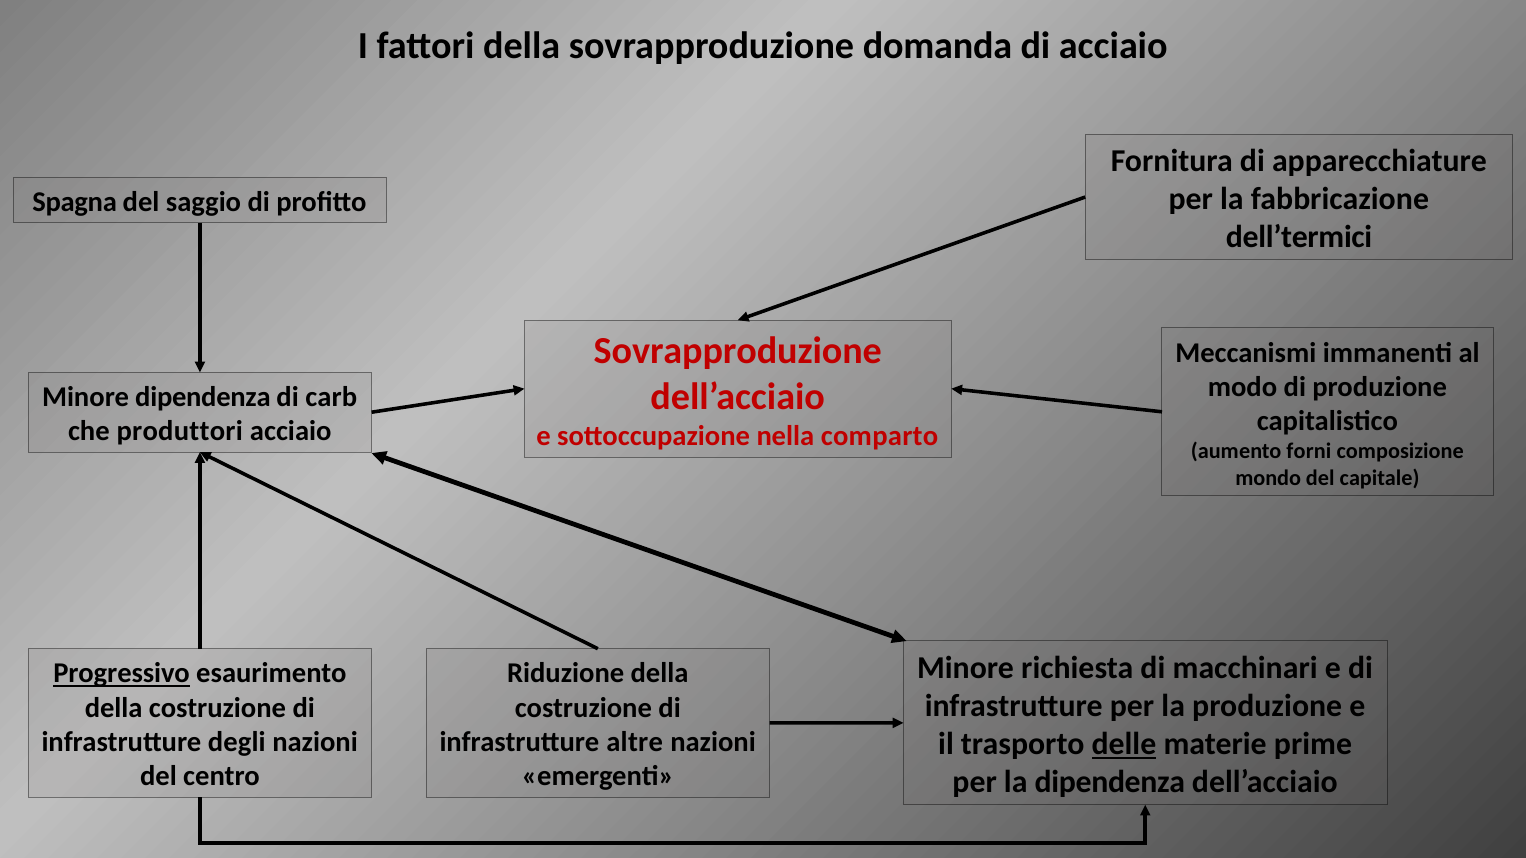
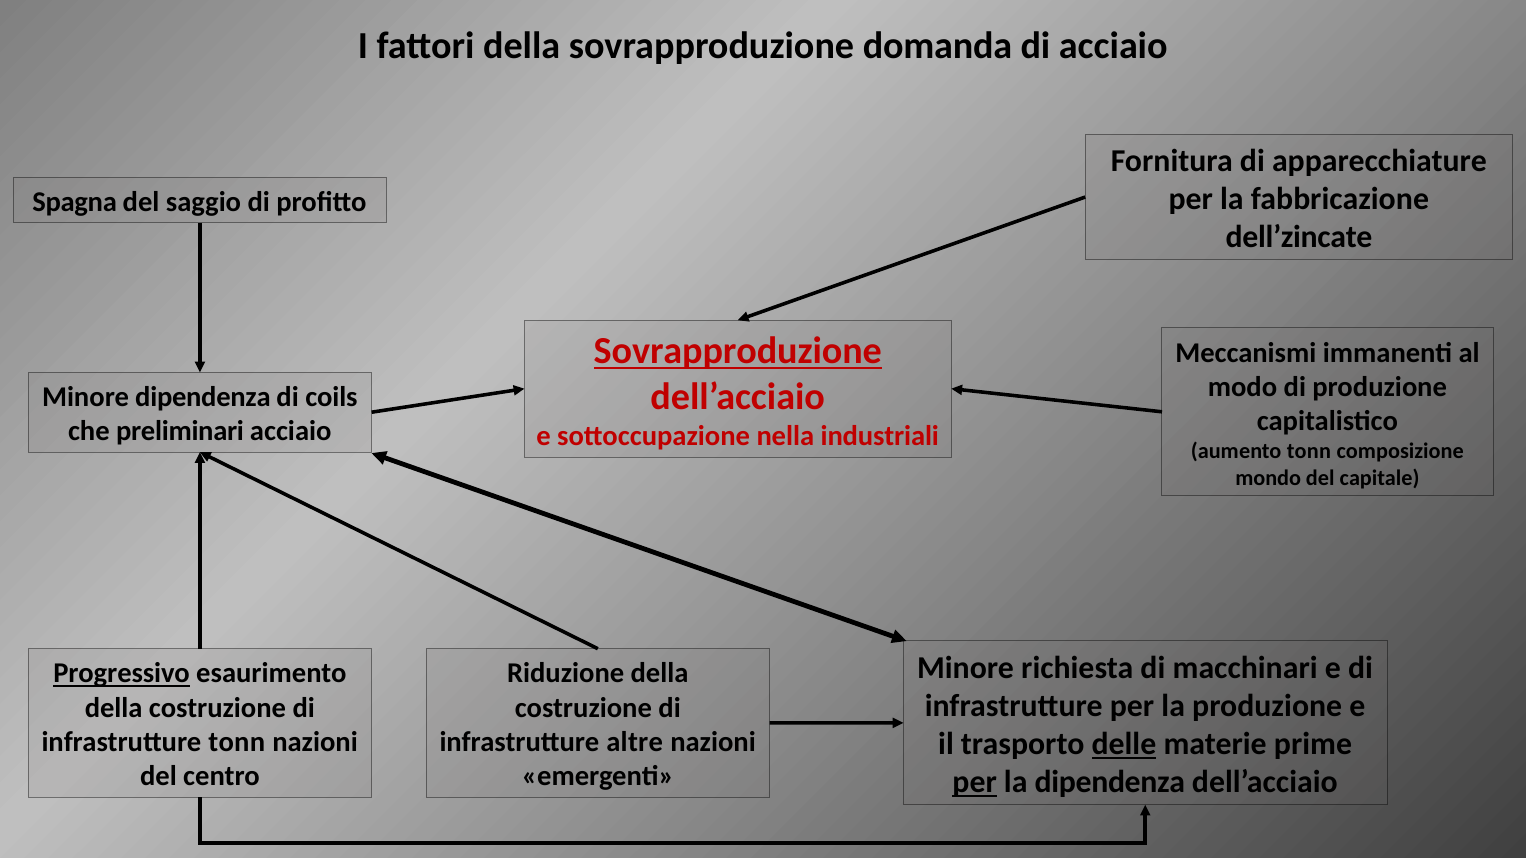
dell’termici: dell’termici -> dell’zincate (1299, 238)
Sovrapproduzione underline: none -> present (738, 351)
carb: carb -> coils (331, 397)
produttori: produttori -> preliminari (180, 432)
comparto: comparto -> industriali (880, 437)
aumento forni: forni -> tonn (1309, 452)
infrastrutture degli: degli -> tonn (237, 742)
per underline: none -> present (975, 783)
